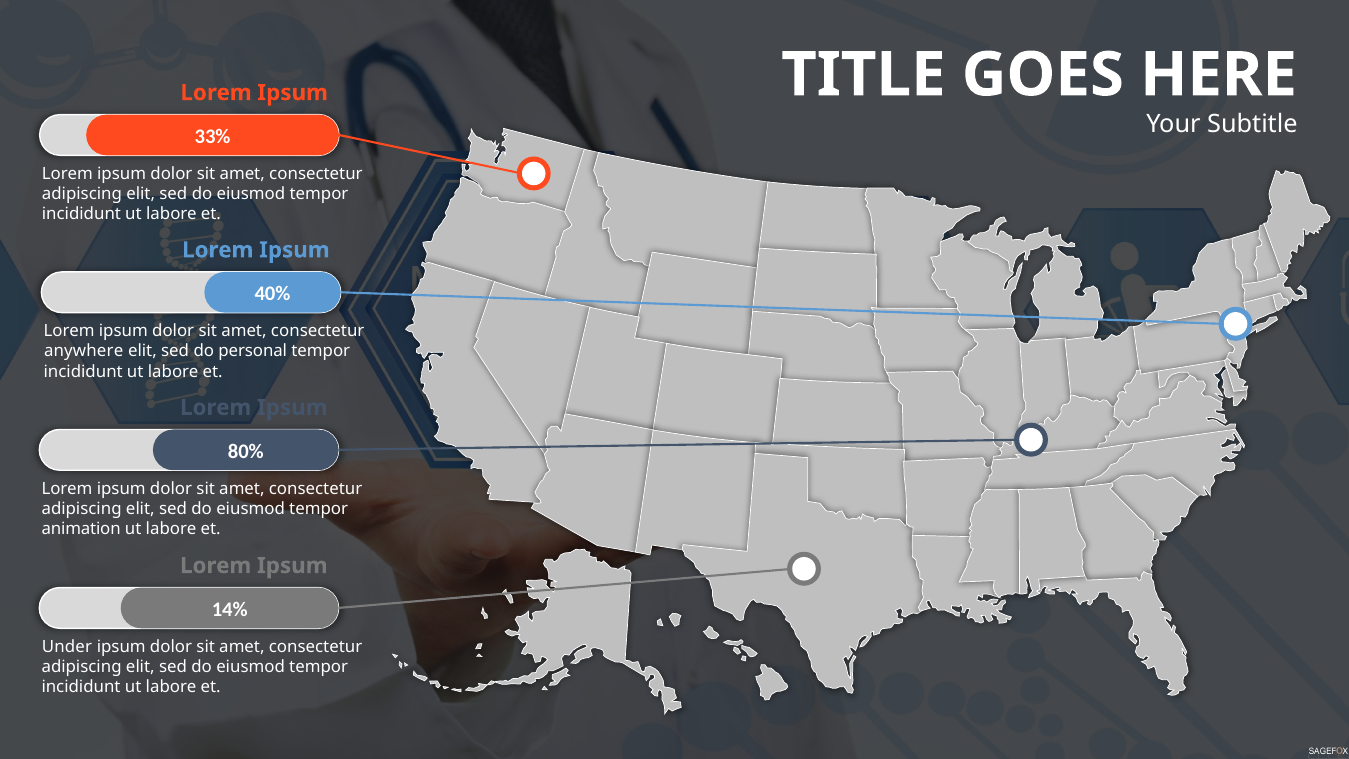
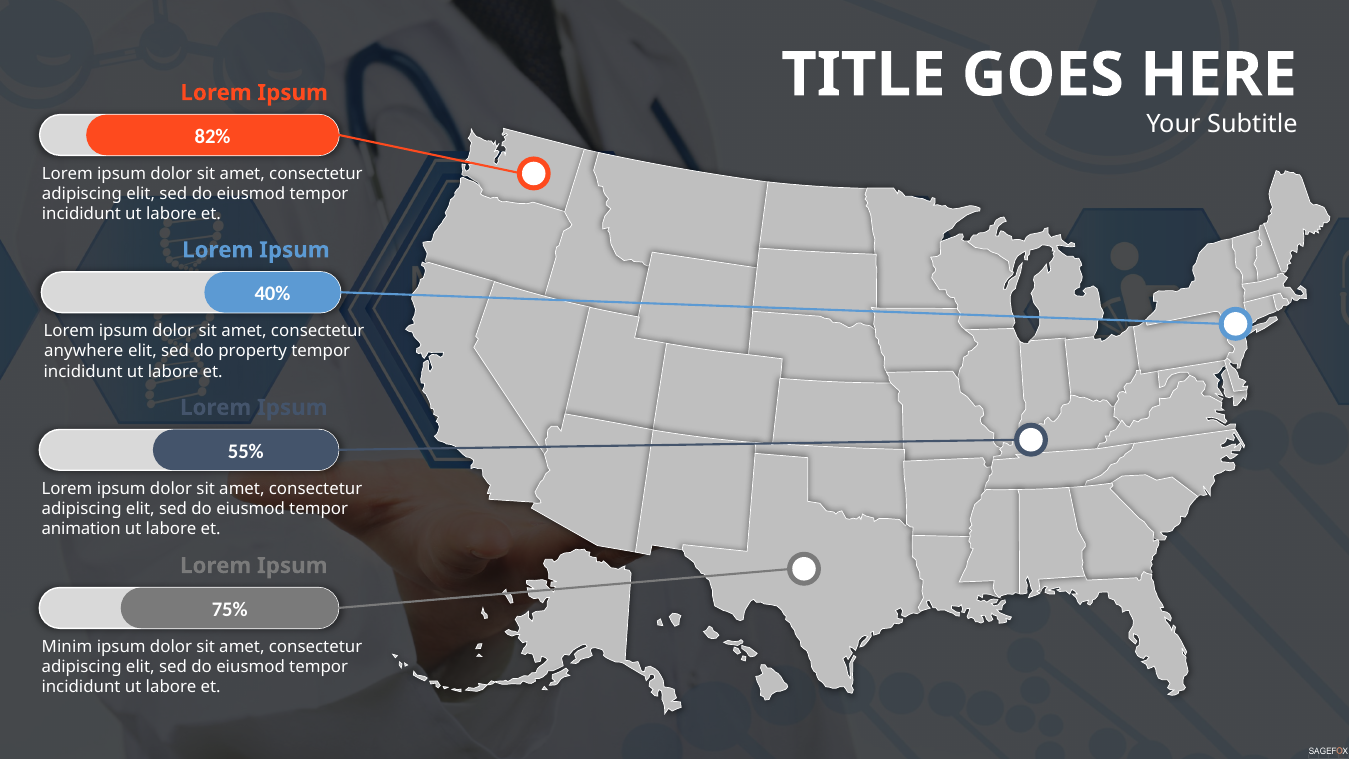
33%: 33% -> 82% (213, 136)
personal: personal -> property (253, 351)
80%: 80% -> 55% (246, 451)
14%: 14% -> 75% (230, 609)
Under: Under -> Minim (67, 647)
